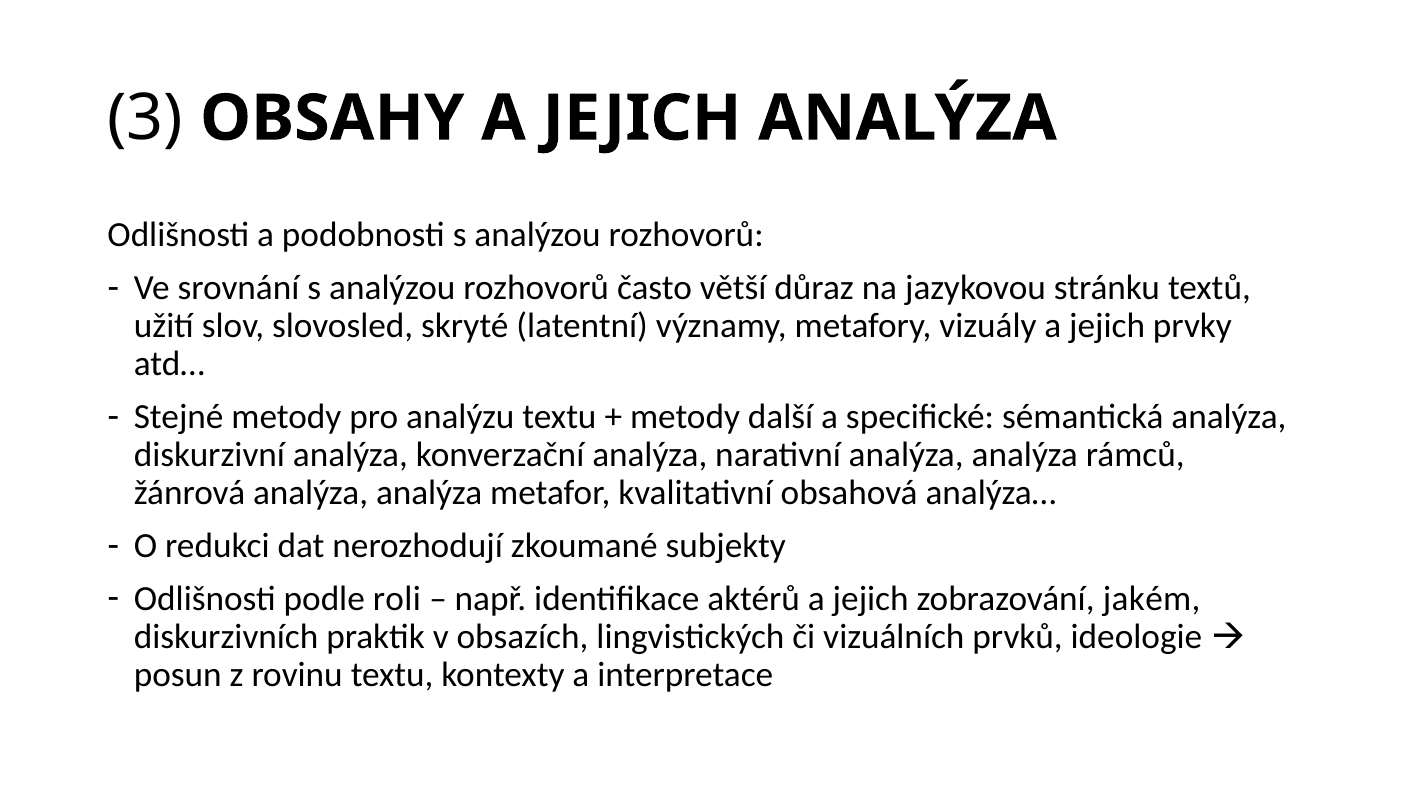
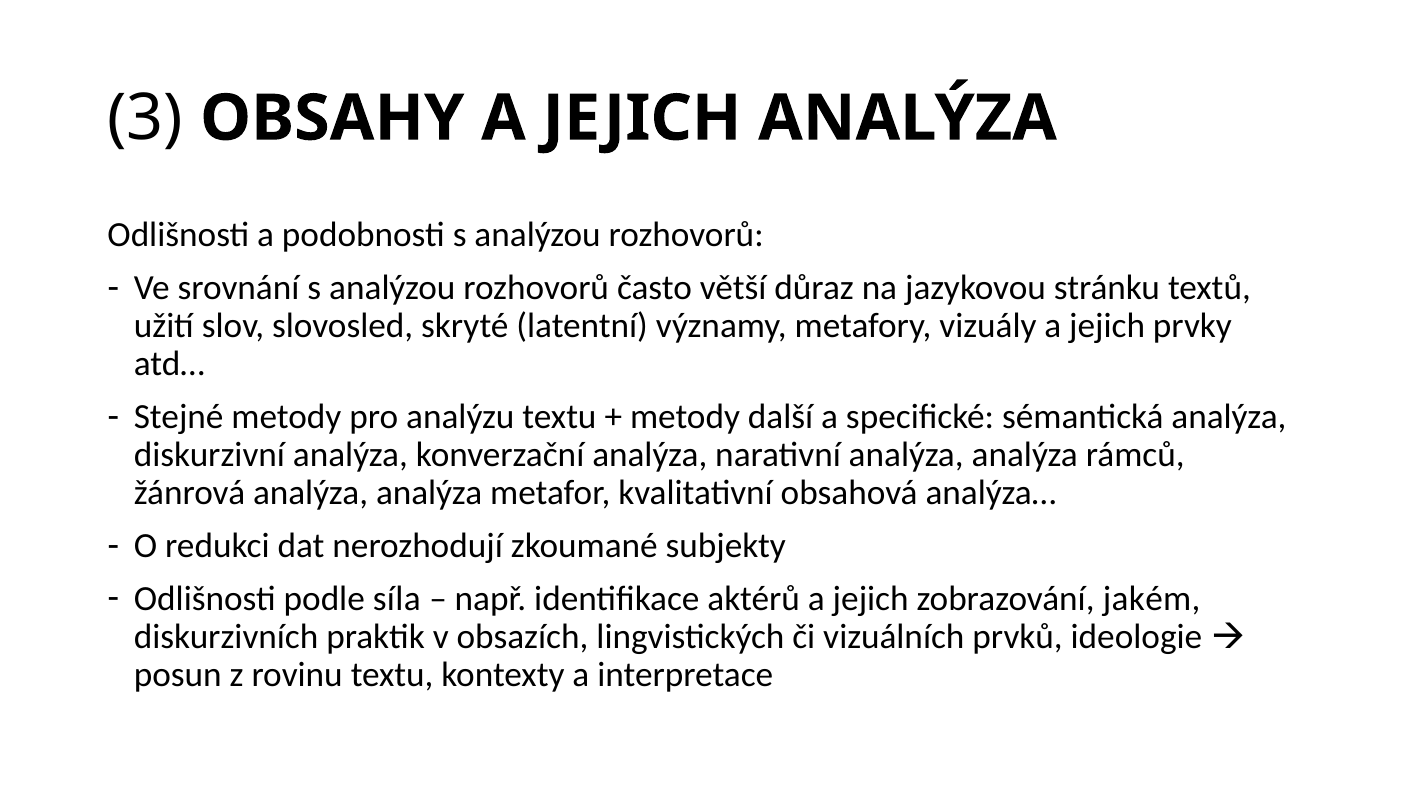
roli: roli -> síla (397, 598)
